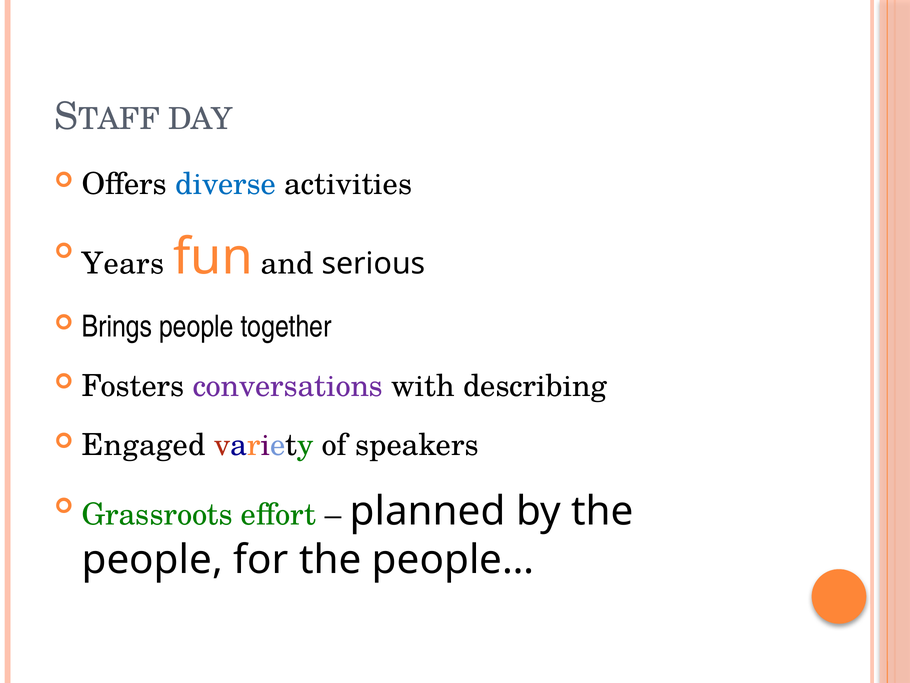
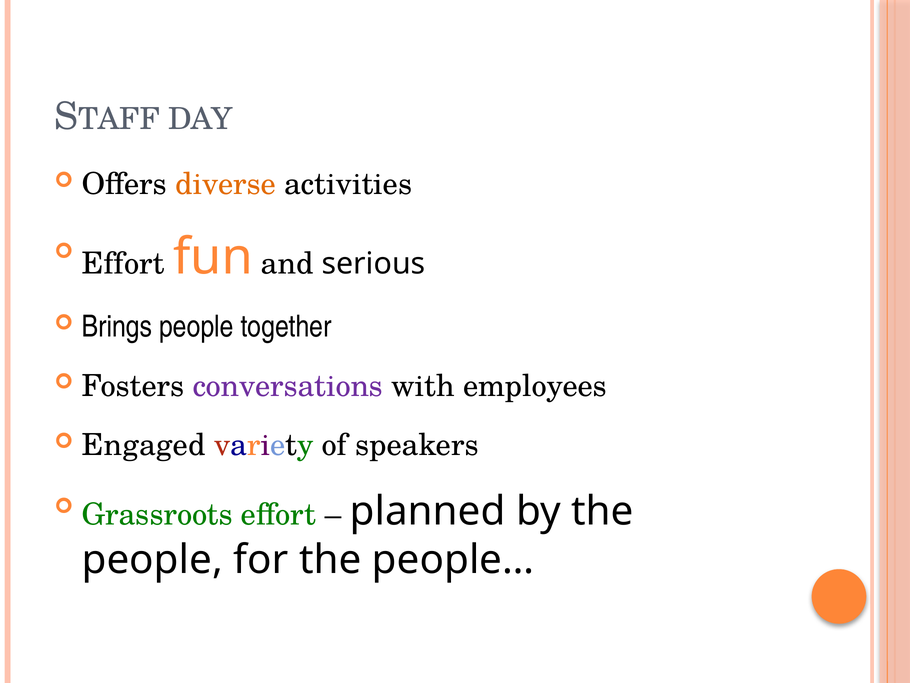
diverse colour: blue -> orange (226, 184)
Years: Years -> Effort (123, 263)
describing: describing -> employees (535, 386)
